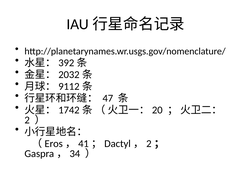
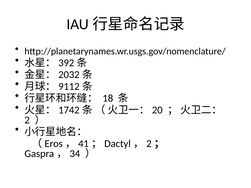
47: 47 -> 18 (108, 98)
